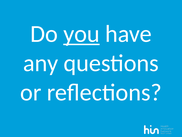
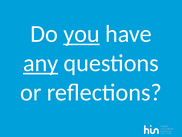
any underline: none -> present (41, 63)
